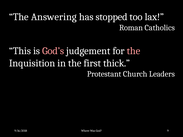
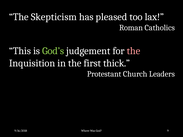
Answering: Answering -> Skepticism (54, 17)
stopped: stopped -> pleased (111, 17)
God’s colour: pink -> light green (53, 51)
